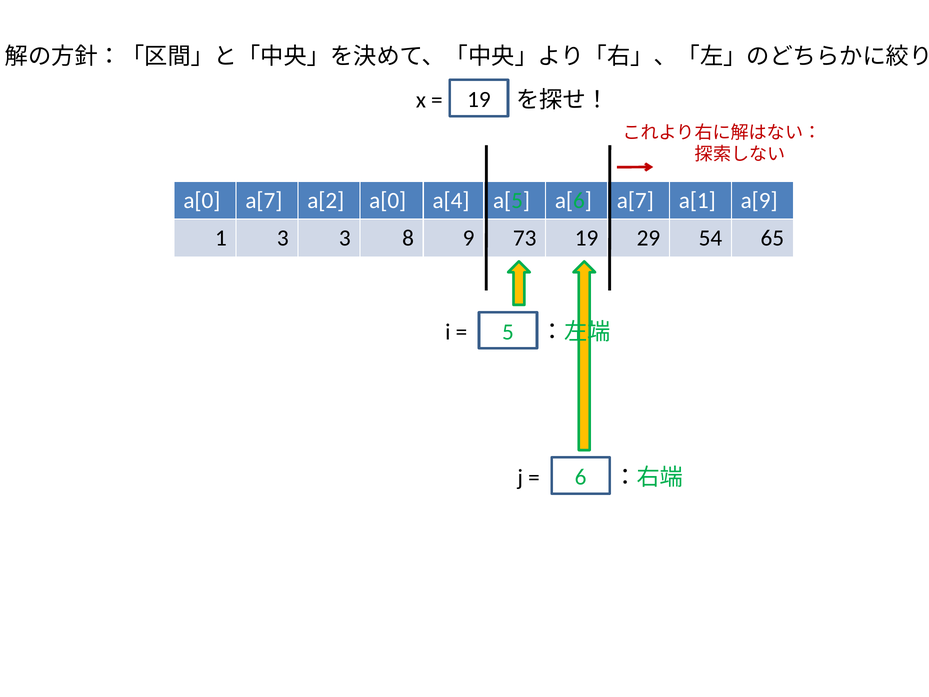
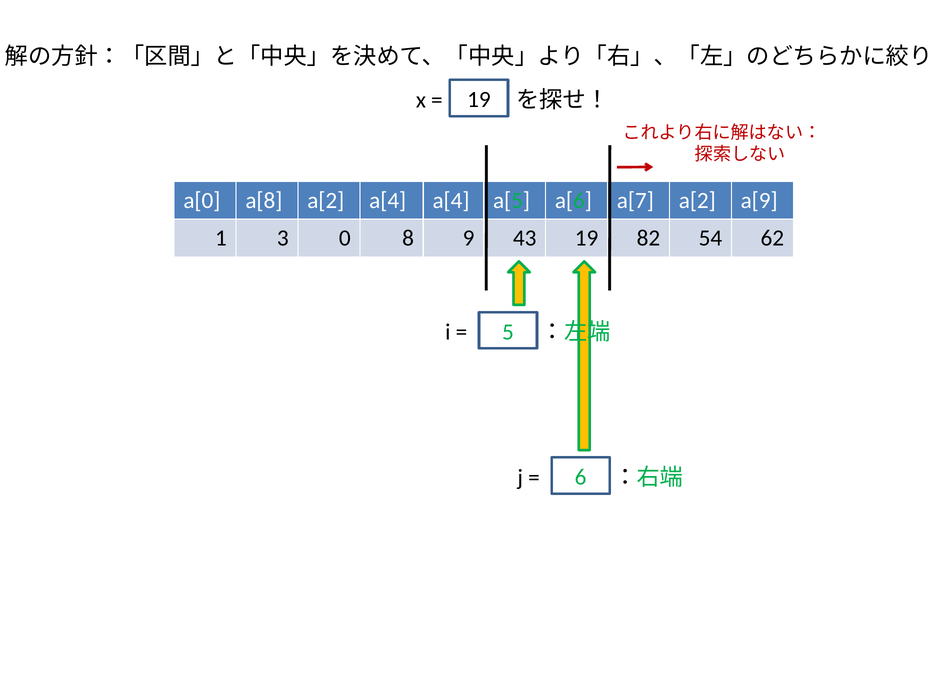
a[0 a[7: a[7 -> a[8 (264, 201)
a[2 a[0: a[0 -> a[4 (388, 201)
a[7 a[1: a[1 -> a[2 (697, 201)
3 3: 3 -> 0 (345, 238)
73: 73 -> 43 (525, 238)
29: 29 -> 82 (648, 238)
65: 65 -> 62 (772, 238)
